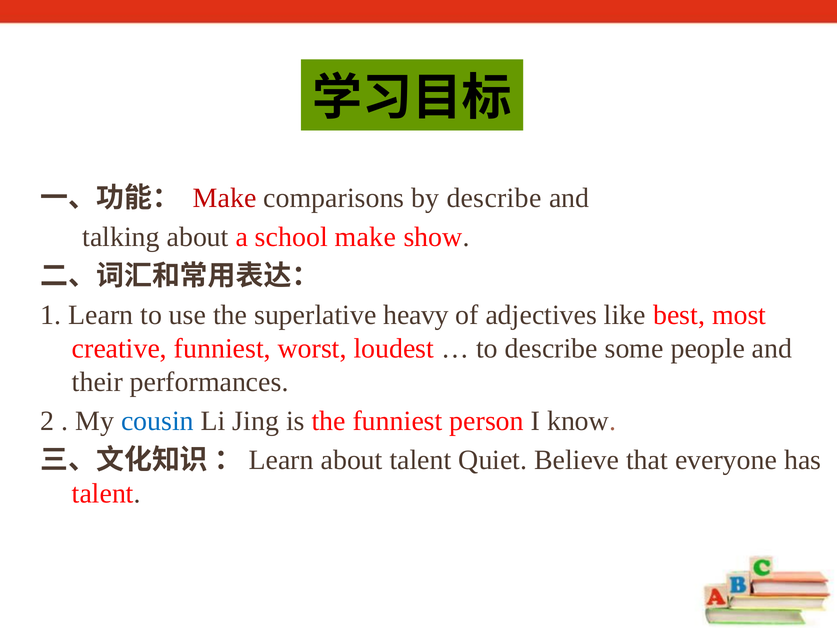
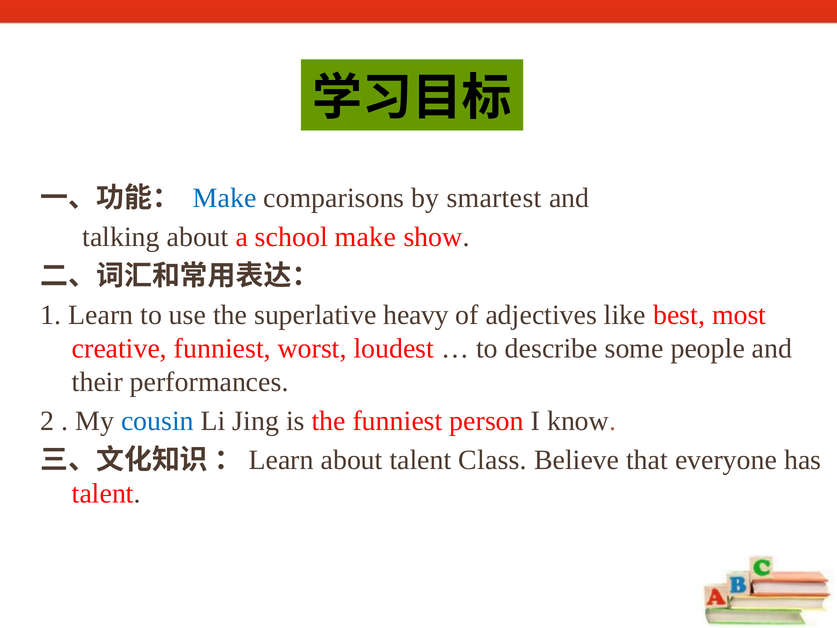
Make colour: red -> blue (225, 198)
by describe: describe -> smartest (494, 198)
Quiet: Quiet -> Class (493, 460)
